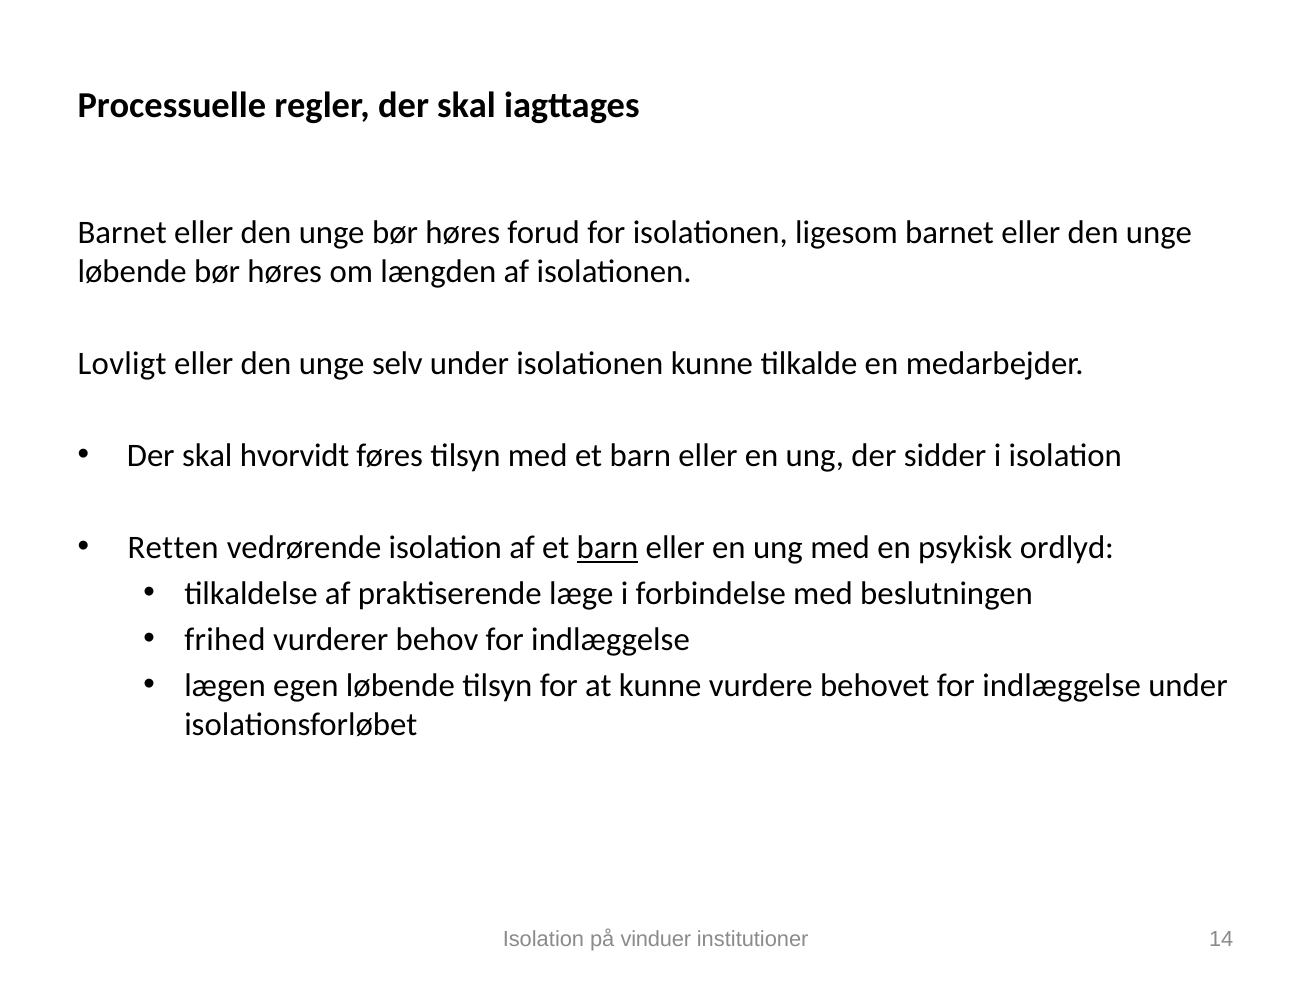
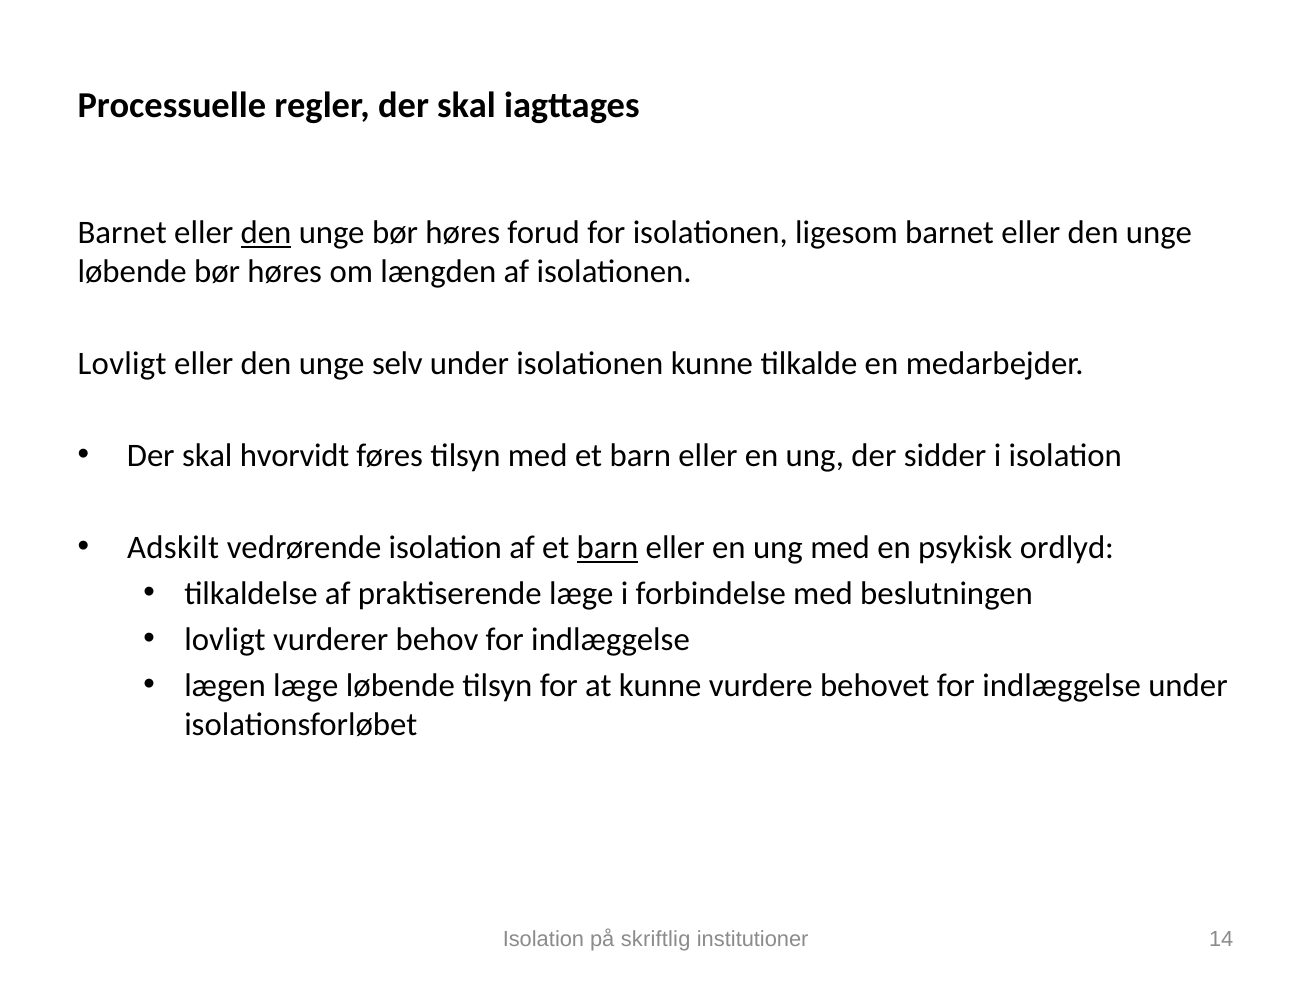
den underline: none -> present (266, 233)
Retten: Retten -> Adskilt (173, 548)
frihed: frihed -> lovligt (225, 639)
lægen egen: egen -> læge (306, 685)
vinduer: vinduer -> skriftlig (656, 940)
